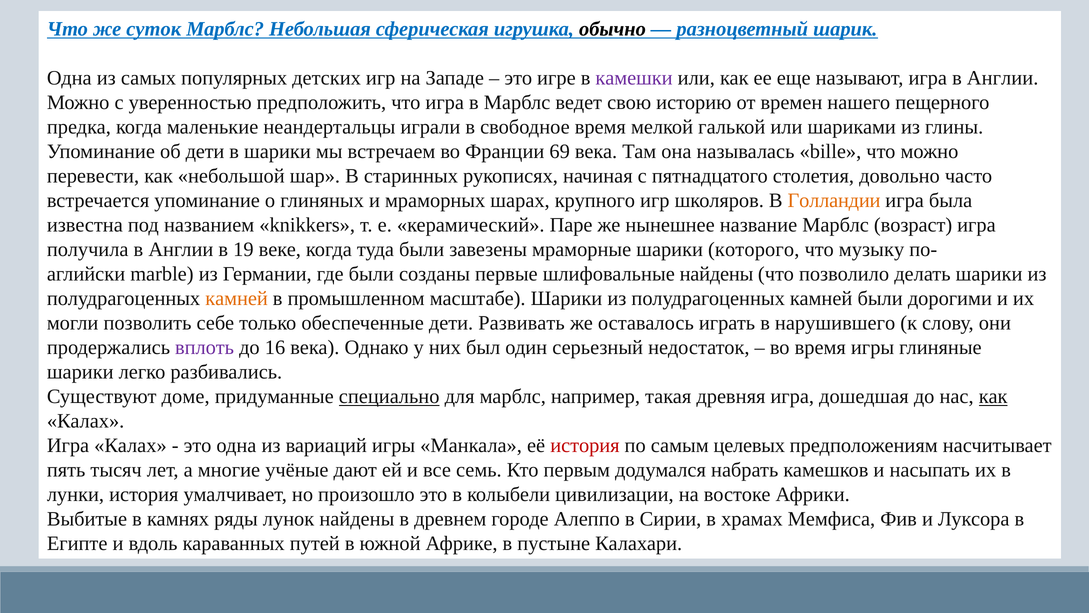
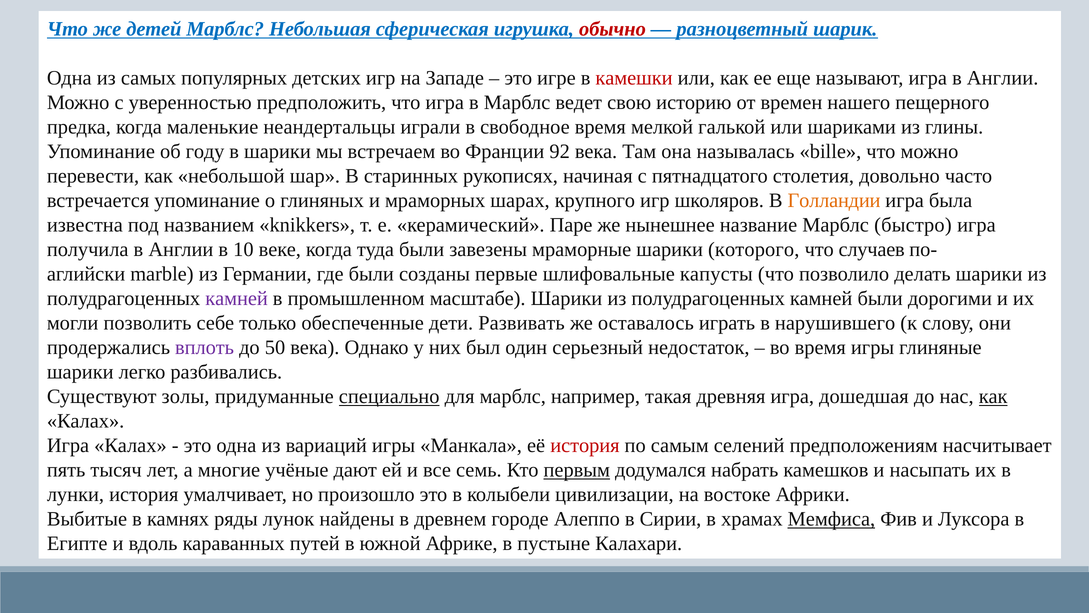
суток: суток -> детей (154, 29)
обычно colour: black -> red (612, 29)
камешки colour: purple -> red (634, 78)
об дети: дети -> году (205, 151)
69: 69 -> 92 (560, 151)
возраст: возраст -> быстро (913, 225)
19: 19 -> 10 (243, 249)
музыку: музыку -> случаев (872, 249)
шлифовальные найдены: найдены -> капусты (716, 274)
камней colour: orange -> purple (237, 298)
16: 16 -> 50 (275, 347)
доме: доме -> золы (186, 396)
целевых: целевых -> селений (749, 445)
первым underline: none -> present (577, 470)
Мемфиса underline: none -> present (831, 519)
